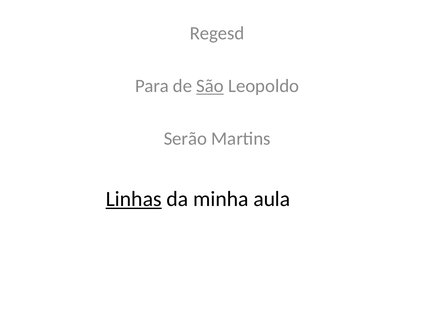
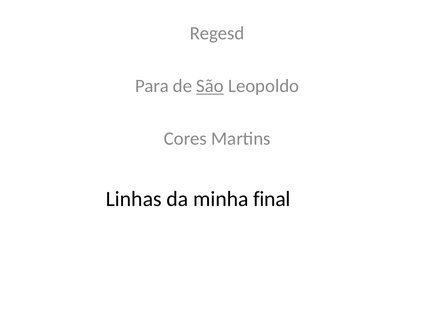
Serão: Serão -> Cores (185, 139)
Linhas underline: present -> none (134, 199)
aula: aula -> final (272, 199)
